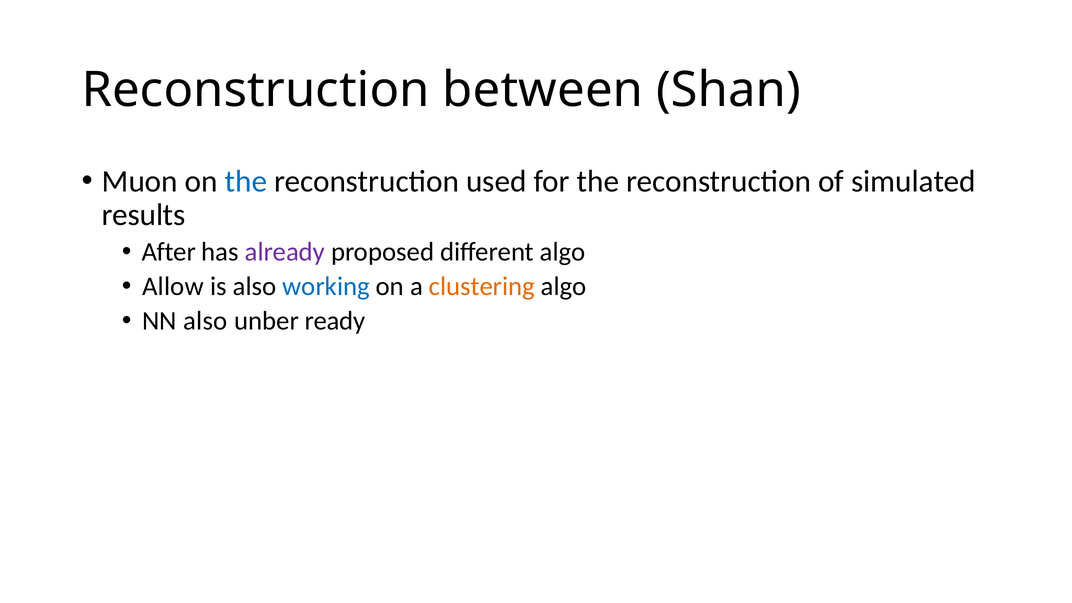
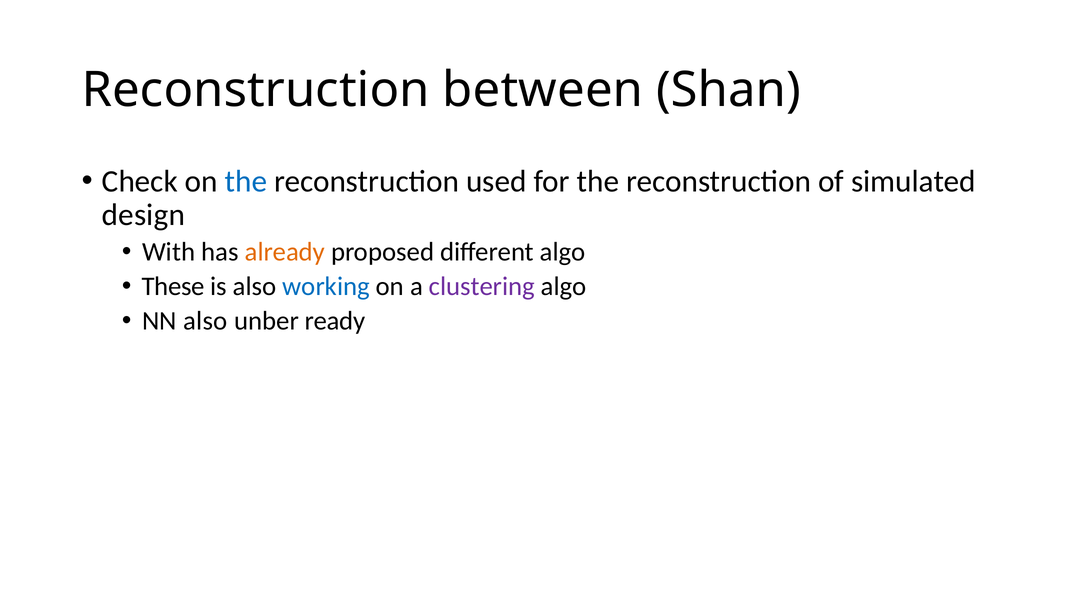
Muon: Muon -> Check (140, 181)
results: results -> design (143, 215)
After: After -> With (169, 252)
already colour: purple -> orange (285, 252)
Allow: Allow -> These (173, 286)
clustering colour: orange -> purple (482, 286)
